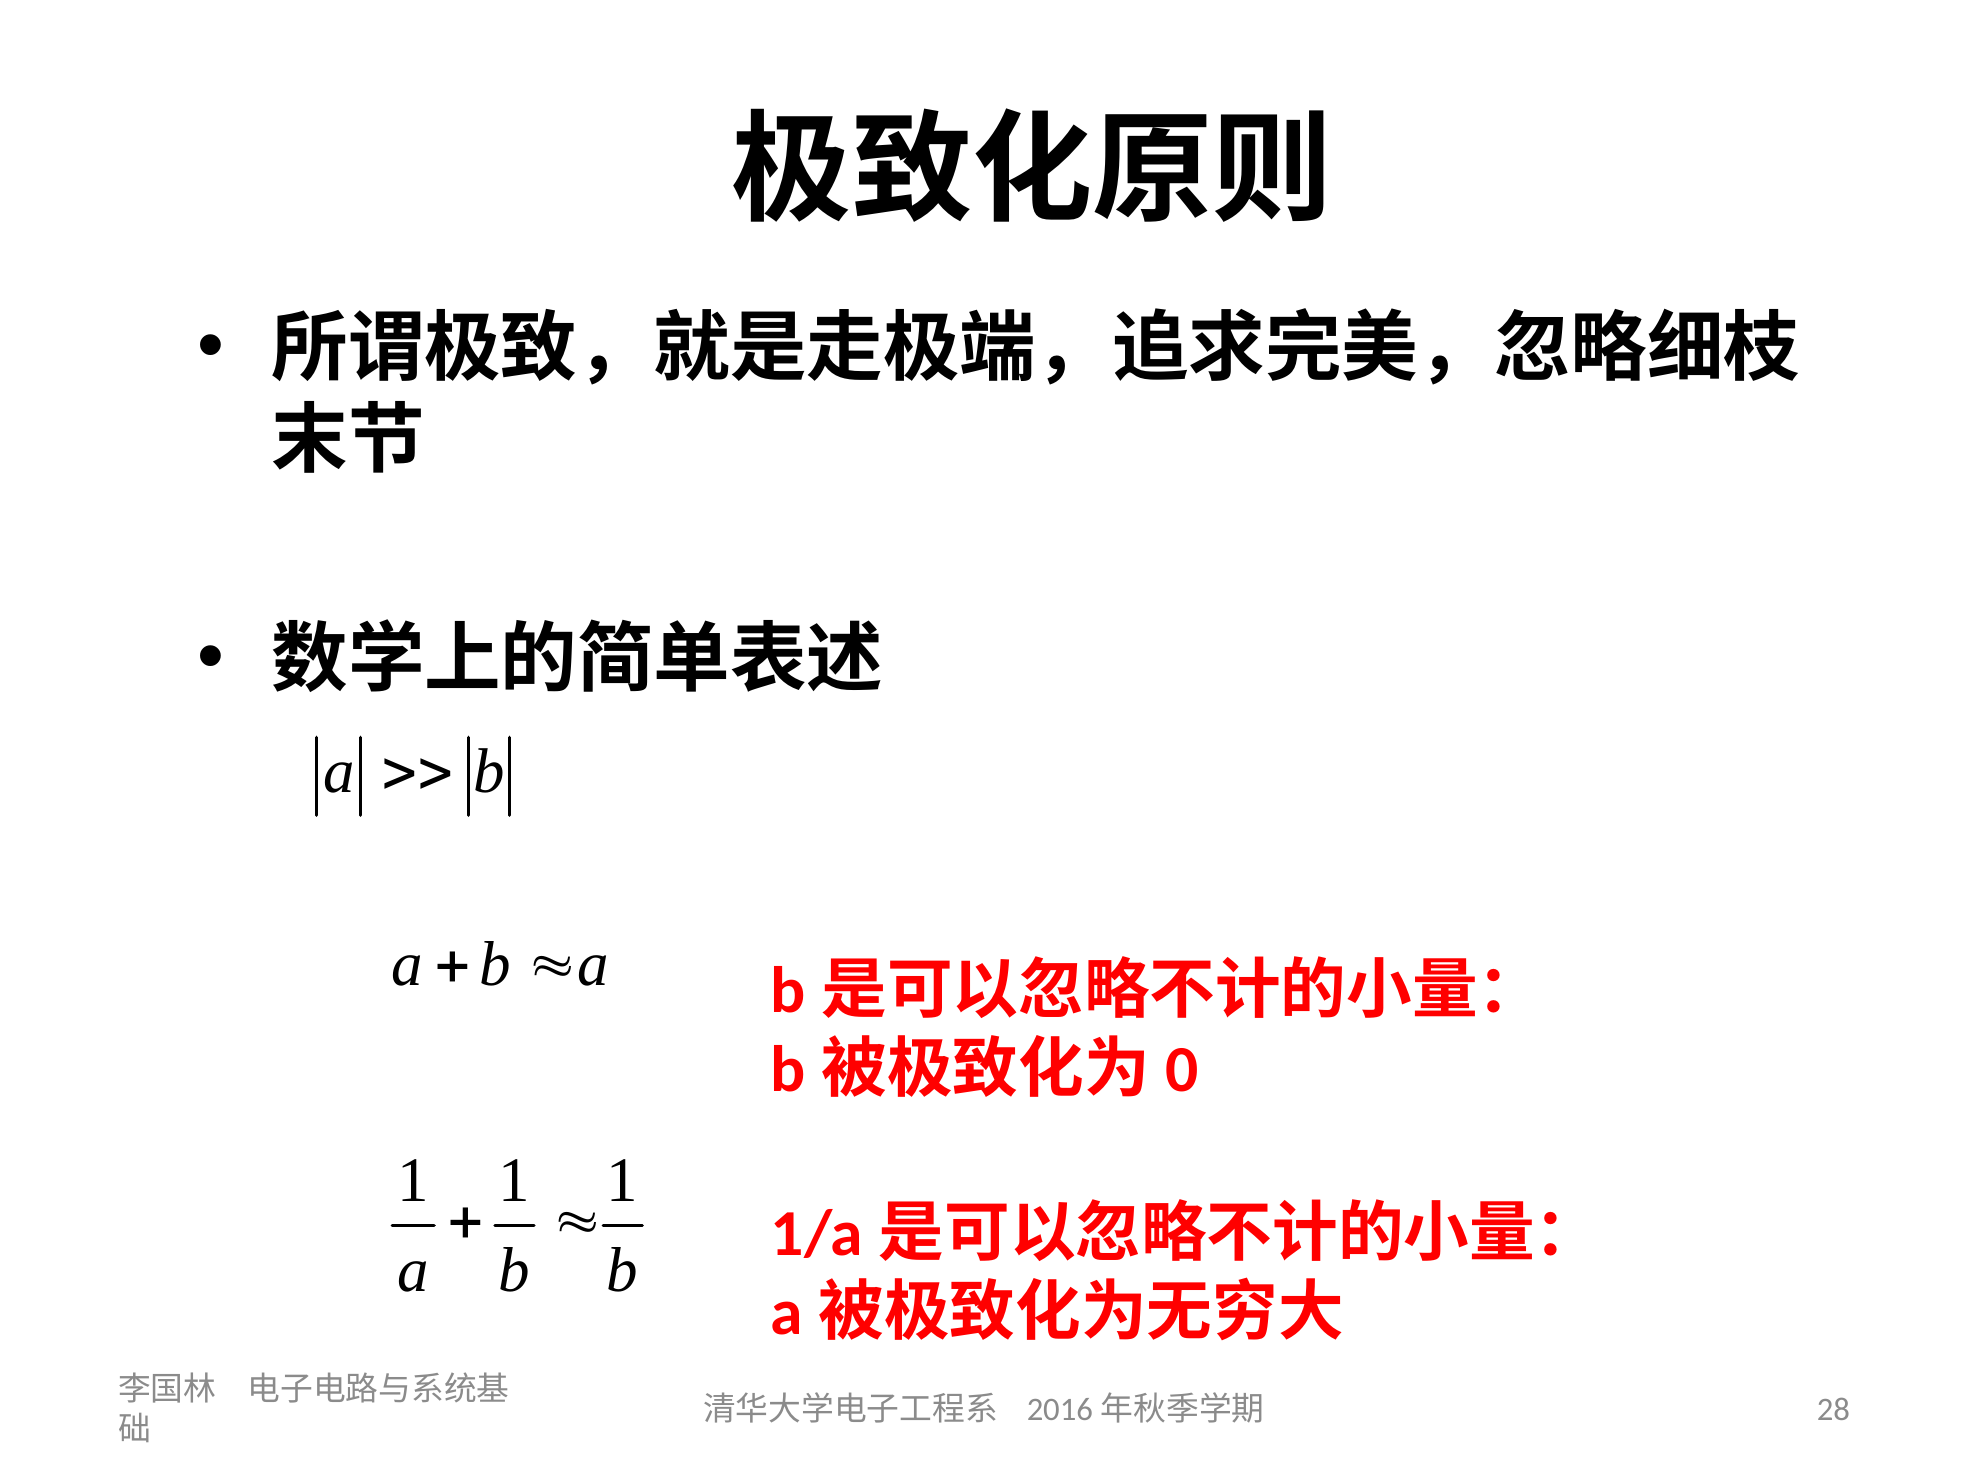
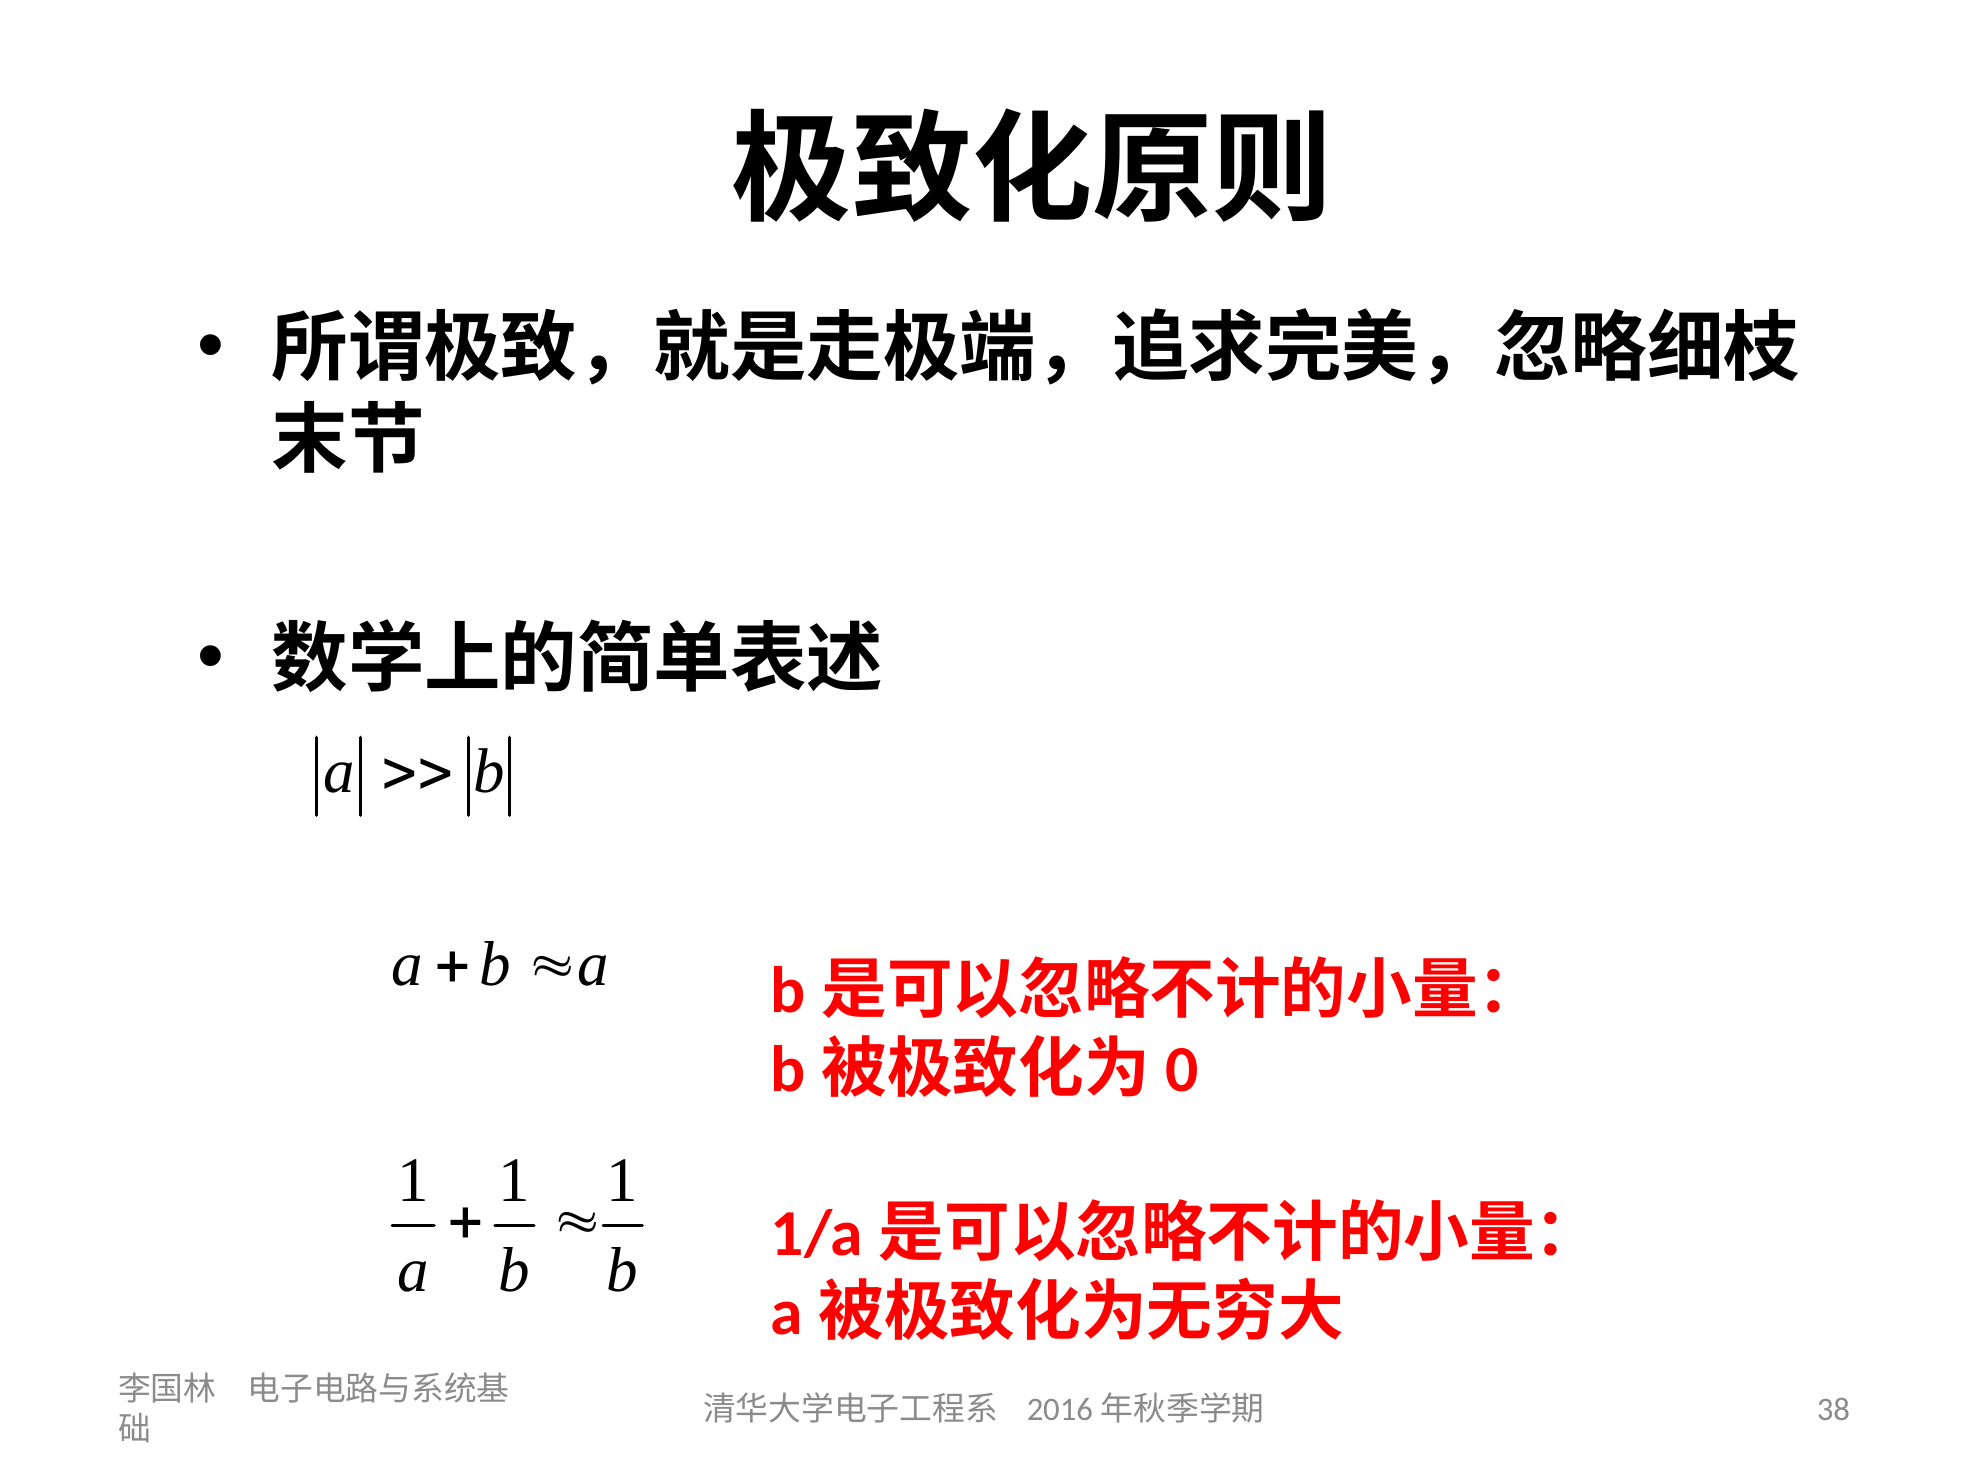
28: 28 -> 38 (1833, 1409)
